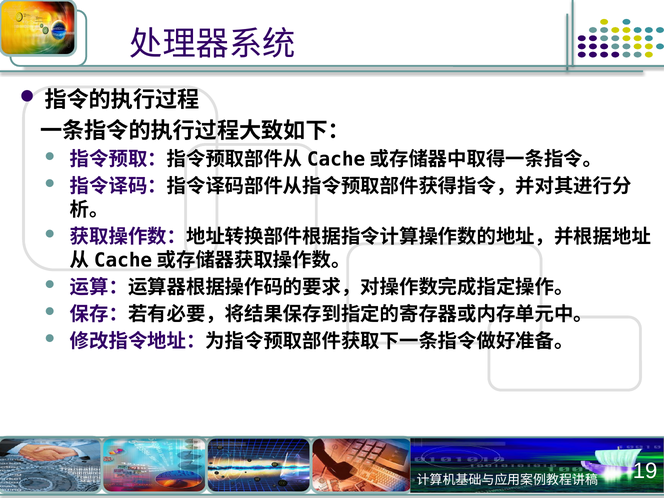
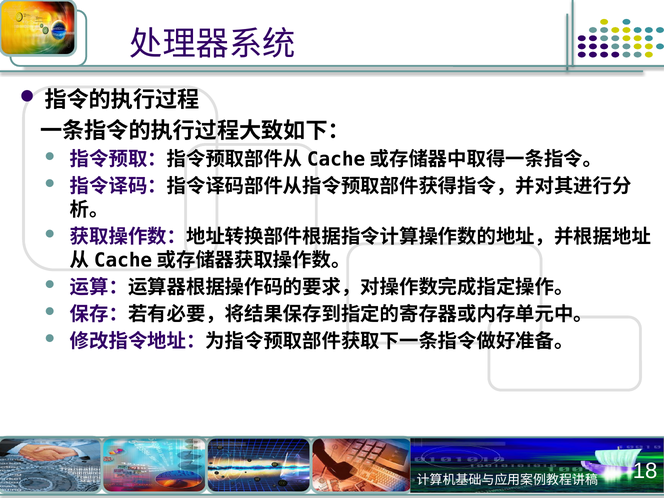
19: 19 -> 18 (645, 471)
